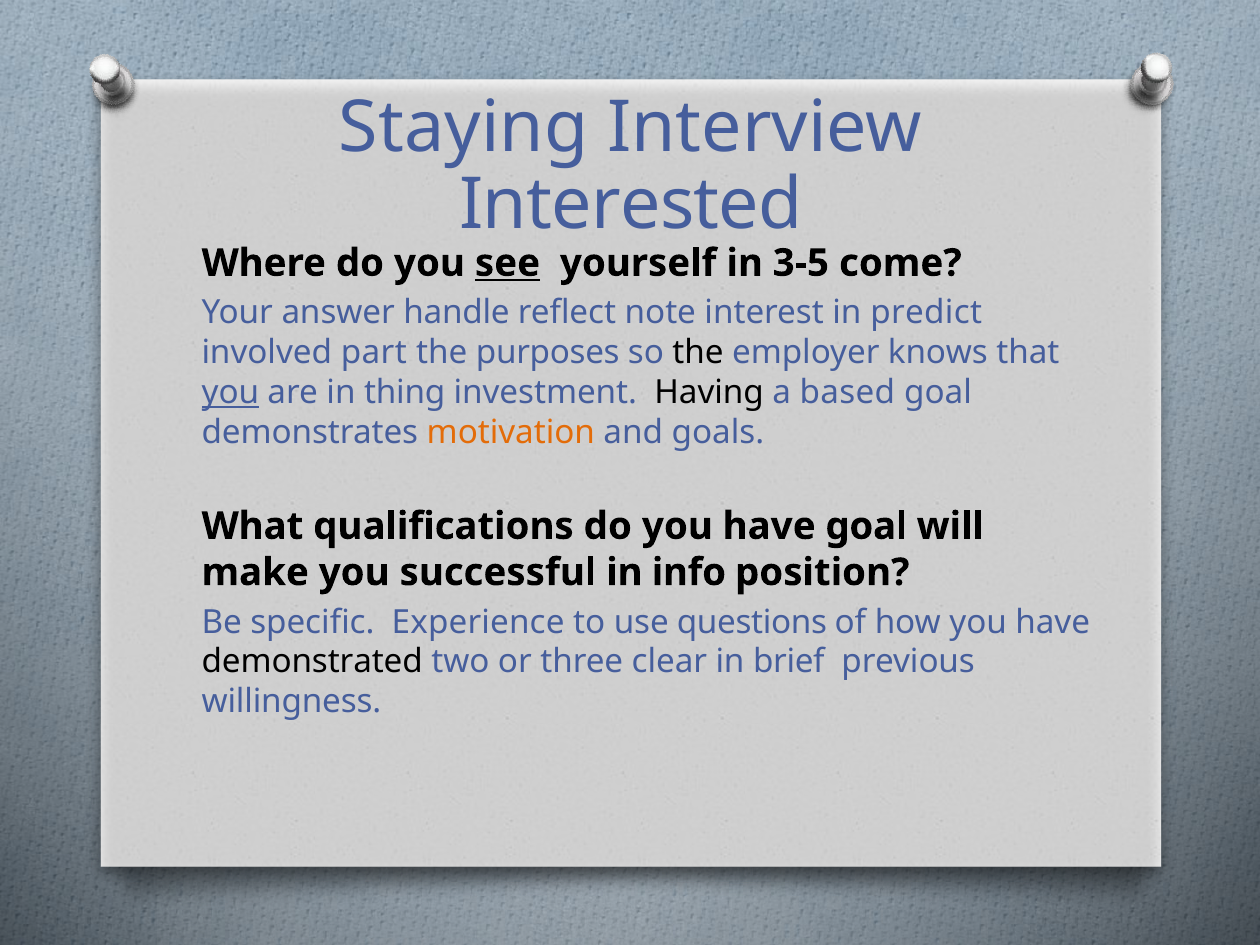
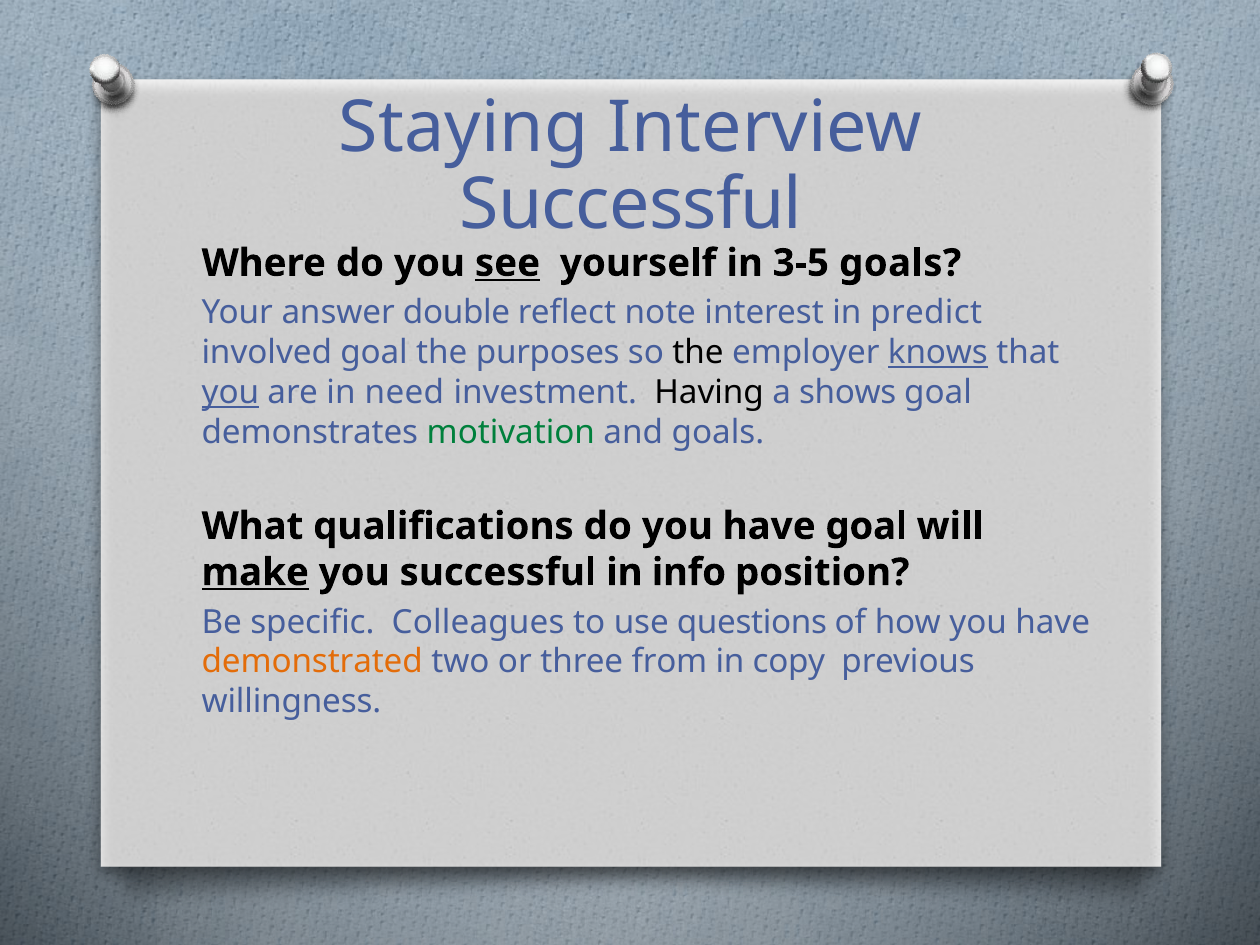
Interested: Interested -> Successful (631, 205)
3-5 come: come -> goals (900, 263)
handle: handle -> double (457, 313)
involved part: part -> goal (374, 353)
knows underline: none -> present (938, 353)
thing: thing -> need (404, 393)
based: based -> shows (848, 393)
motivation colour: orange -> green (511, 432)
make underline: none -> present (255, 572)
Experience: Experience -> Colleagues (478, 622)
demonstrated colour: black -> orange (312, 662)
clear: clear -> from (669, 662)
brief: brief -> copy (789, 662)
